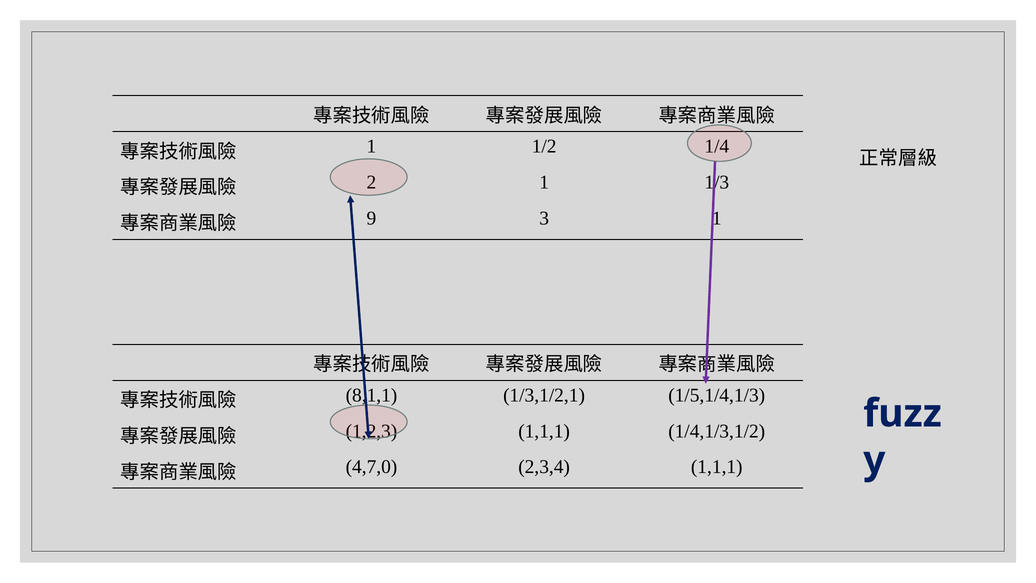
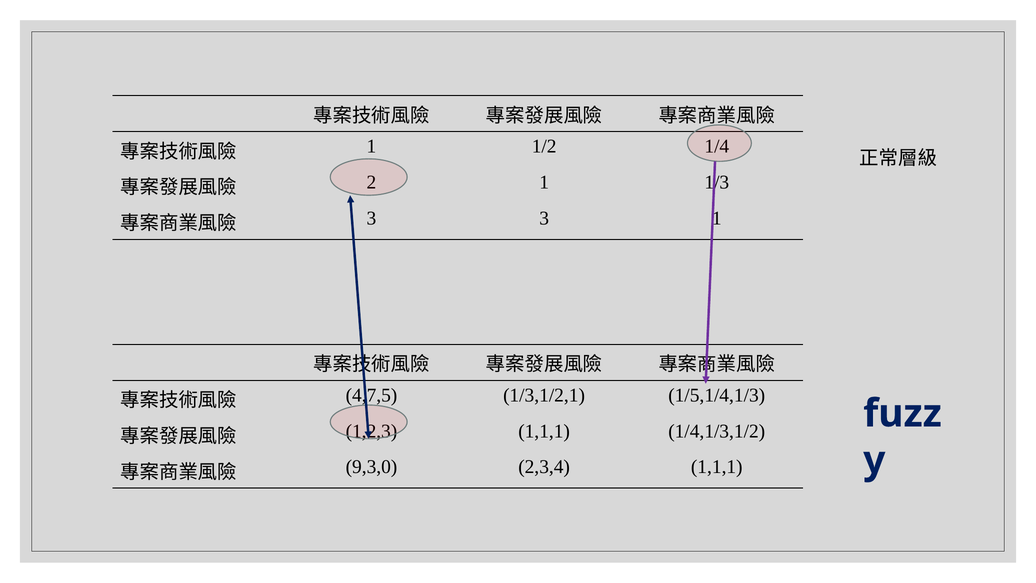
9: 9 -> 3 (371, 218)
8,1,1: 8,1,1 -> 4,7,5 (371, 395)
4,7,0: 4,7,0 -> 9,3,0 (371, 467)
